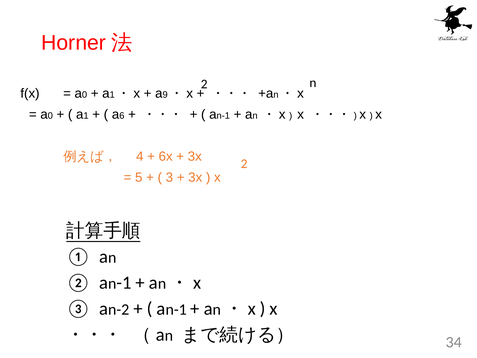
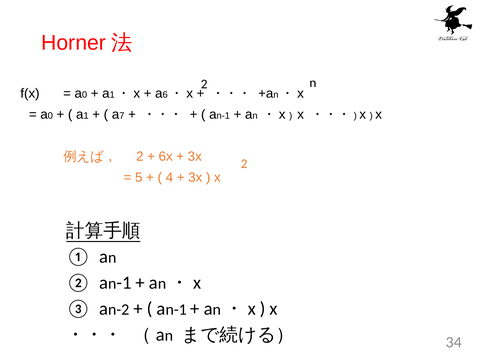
9: 9 -> 6 (165, 95)
6: 6 -> 7 (122, 116)
4: 4 -> 2 (140, 156)
3: 3 -> 4 (169, 177)
